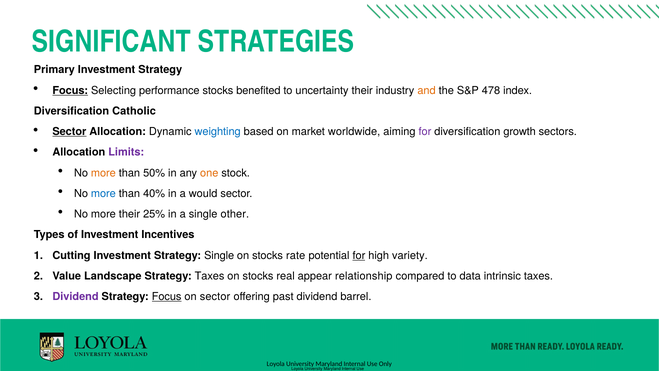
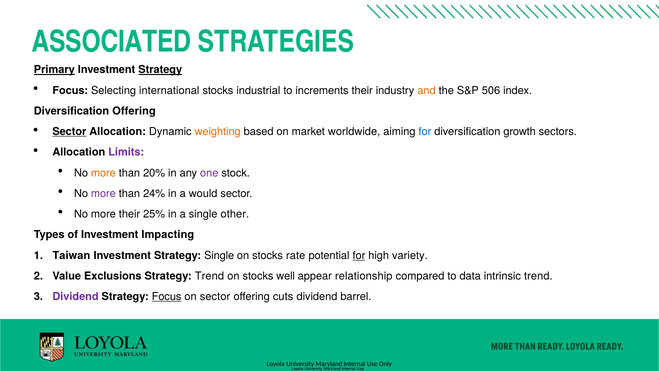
SIGNIFICANT: SIGNIFICANT -> ASSOCIATED (111, 42)
Primary underline: none -> present (54, 70)
Strategy underline: none -> present (160, 70)
Focus underline: present -> none (70, 90)
performance: performance -> international (169, 90)
benefited: benefited -> industrial (258, 90)
uncertainty: uncertainty -> increments (322, 90)
478: 478 -> 506 (491, 90)
Diversification Catholic: Catholic -> Offering (134, 111)
weighting colour: blue -> orange (218, 132)
for colour: purple -> blue (425, 132)
50%: 50% -> 20% (154, 173)
one colour: orange -> purple (209, 173)
more colour: blue -> purple (103, 193)
40%: 40% -> 24% (154, 193)
Incentives: Incentives -> Impacting (168, 235)
Cutting: Cutting -> Taiwan (71, 255)
Landscape: Landscape -> Exclusions (113, 276)
Strategy Taxes: Taxes -> Trend (209, 276)
real: real -> well (286, 276)
intrinsic taxes: taxes -> trend (538, 276)
past: past -> cuts (283, 296)
